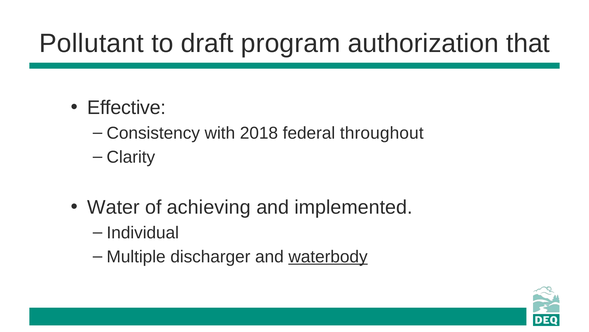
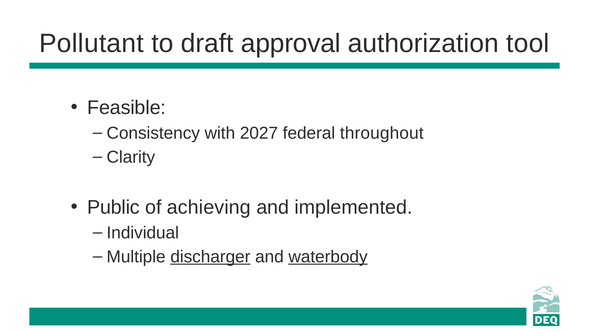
program: program -> approval (291, 43)
that: that -> tool (528, 43)
Effective: Effective -> Feasible (127, 107)
2018: 2018 -> 2027 (259, 133)
Water: Water -> Public (114, 207)
discharger underline: none -> present (210, 256)
